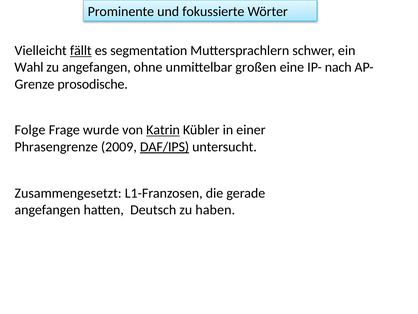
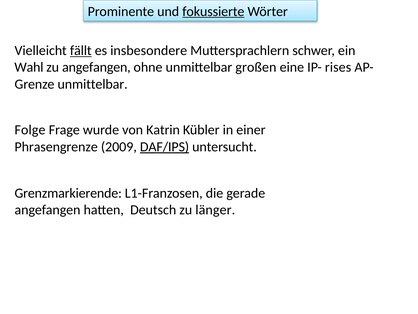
fokussierte underline: none -> present (213, 11)
segmentation: segmentation -> insbesondere (149, 51)
nach: nach -> rises (338, 67)
prosodische: prosodische -> unmittelbar (93, 84)
Katrin underline: present -> none (163, 130)
Zusammengesetzt: Zusammengesetzt -> Grenzmarkierende (68, 193)
haben: haben -> länger (215, 210)
